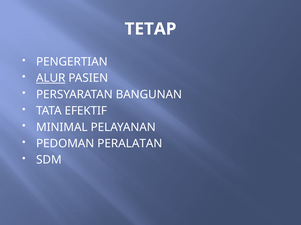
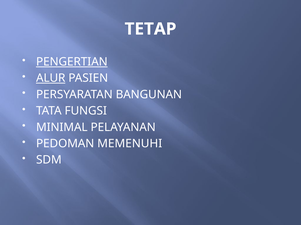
PENGERTIAN underline: none -> present (72, 62)
EFEKTIF: EFEKTIF -> FUNGSI (86, 111)
PERALATAN: PERALATAN -> MEMENUHI (130, 144)
